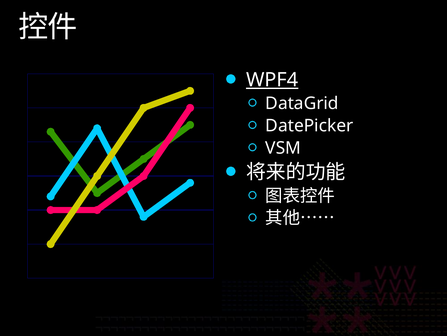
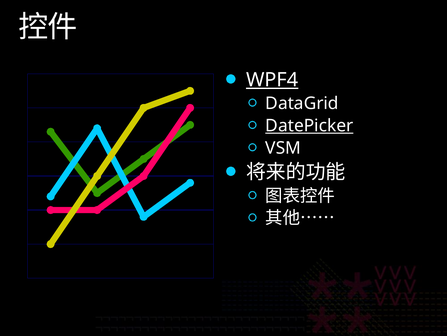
DatePicker underline: none -> present (309, 126)
